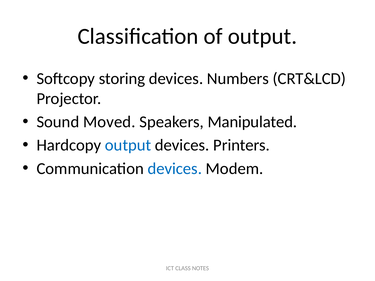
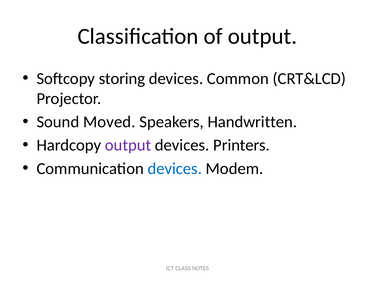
Numbers: Numbers -> Common (238, 79)
Manipulated: Manipulated -> Handwritten (252, 122)
output colour: blue -> purple (128, 145)
